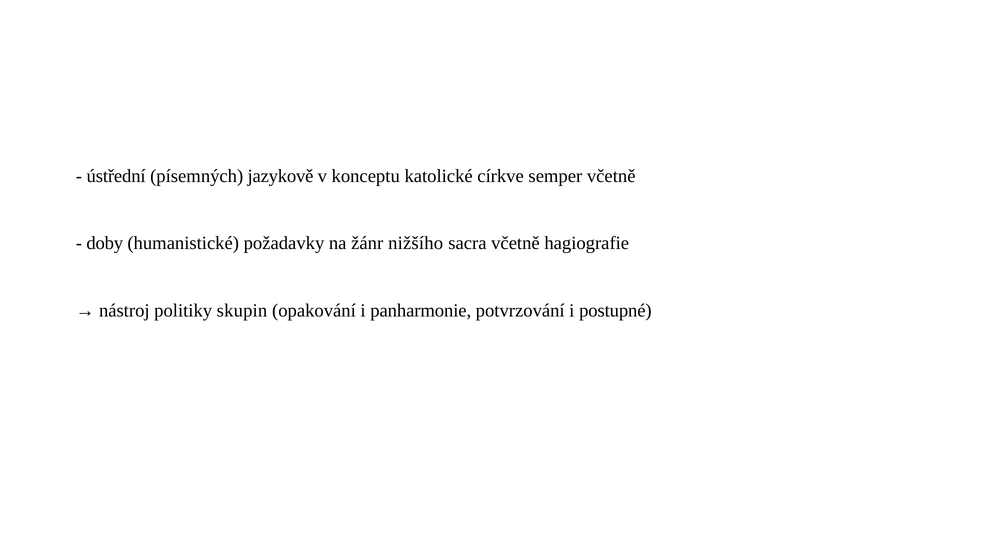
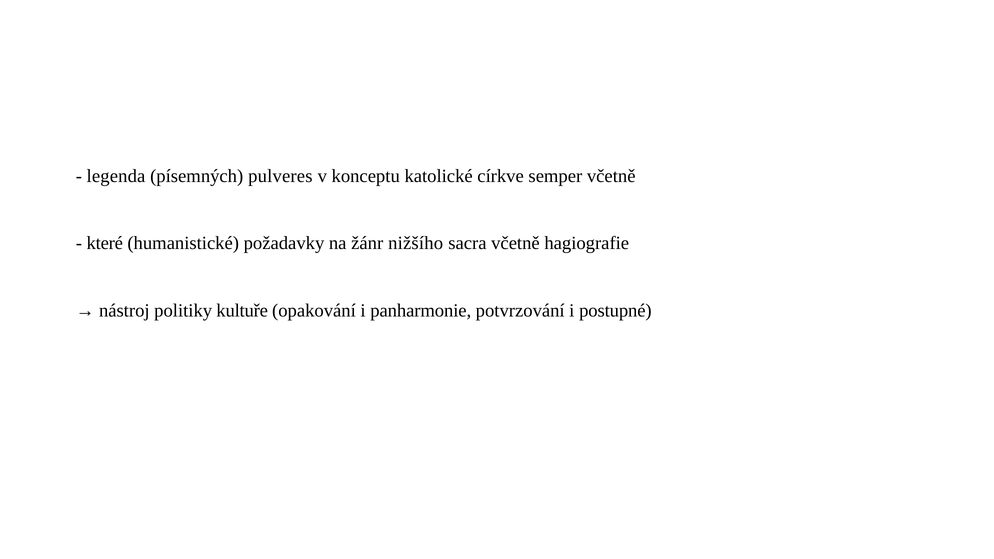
ústřední: ústřední -> legenda (116, 176)
jazykově: jazykově -> pulveres (280, 176)
doby: doby -> které (105, 243)
skupin: skupin -> kultuře (242, 310)
